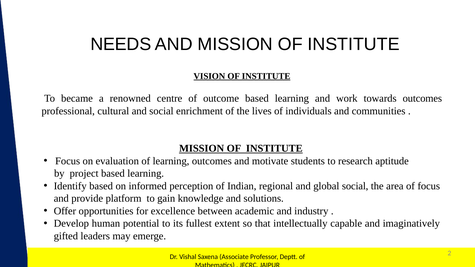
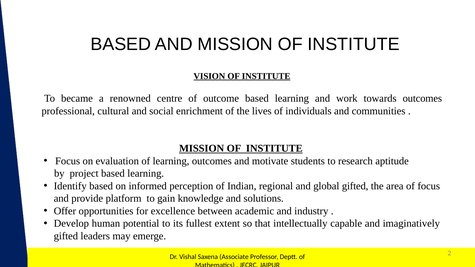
NEEDS: NEEDS -> BASED (121, 44)
global social: social -> gifted (355, 186)
